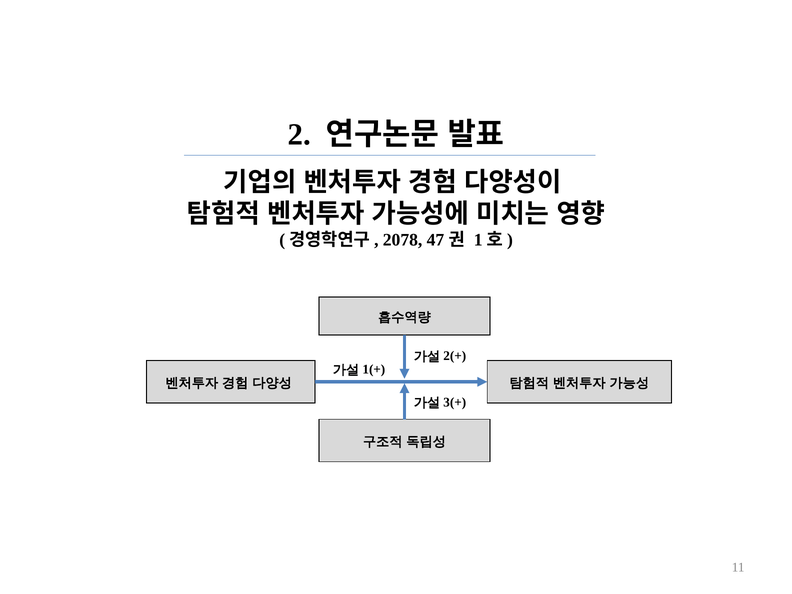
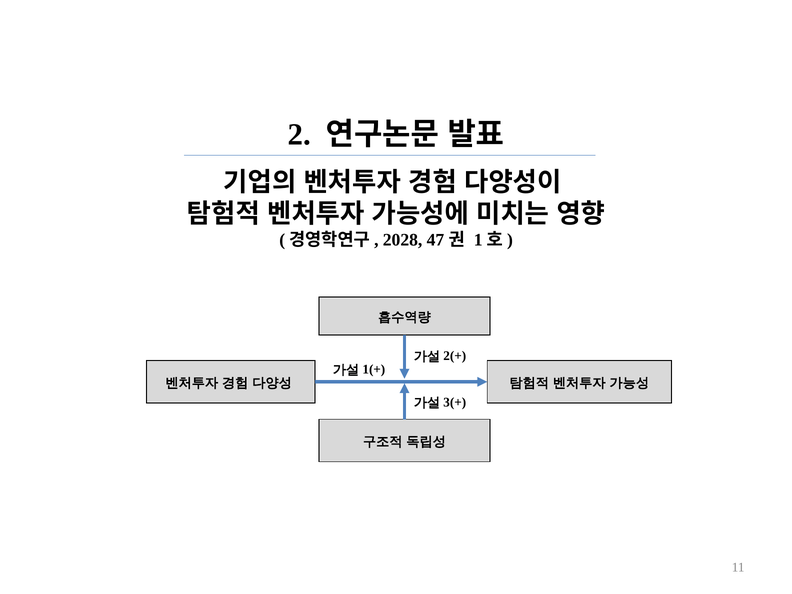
2078: 2078 -> 2028 (403, 240)
